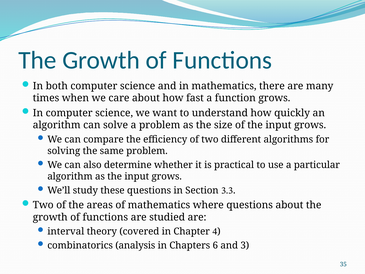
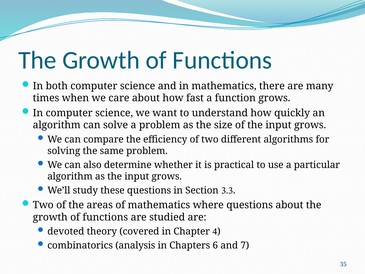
interval: interval -> devoted (66, 231)
3: 3 -> 7 (245, 245)
